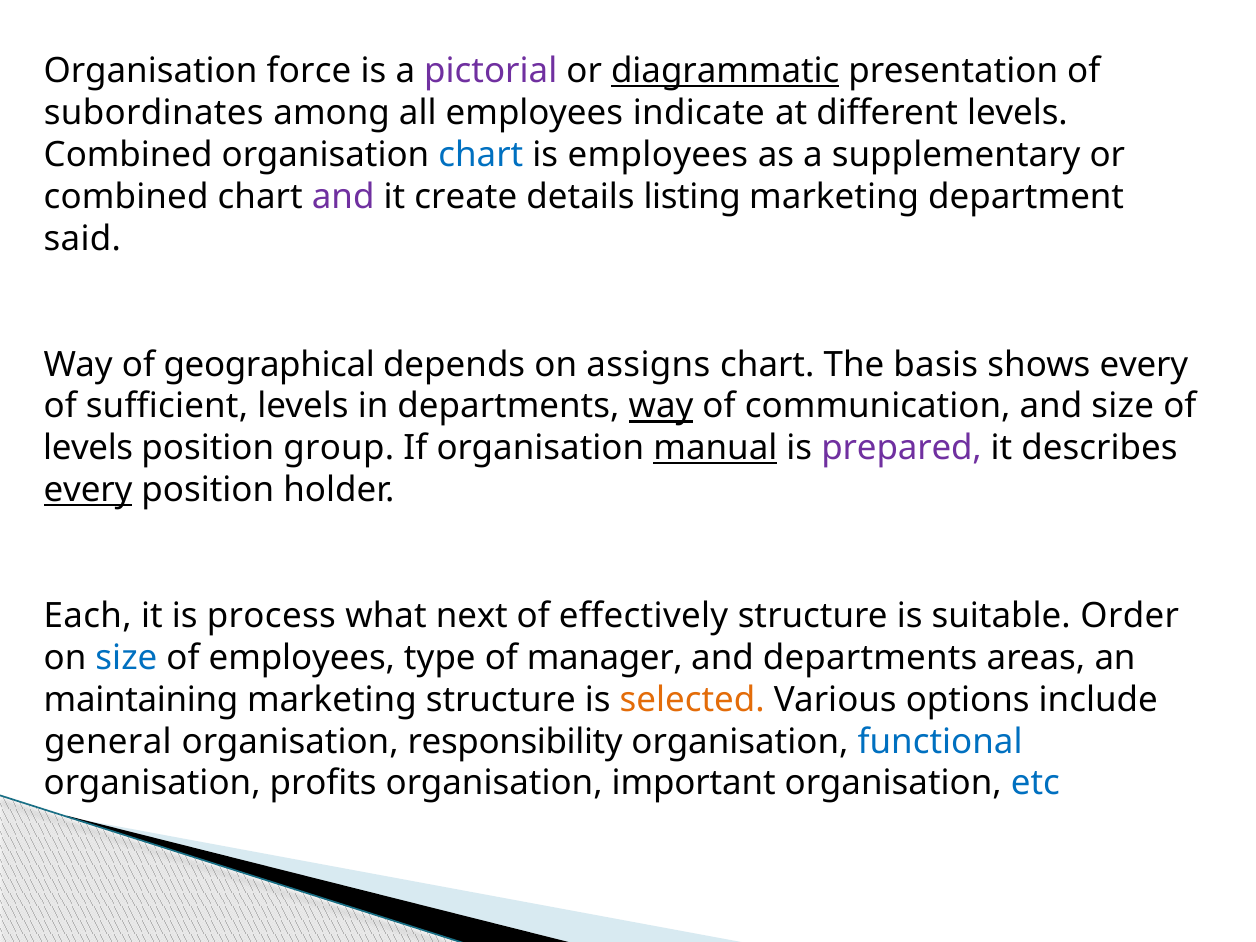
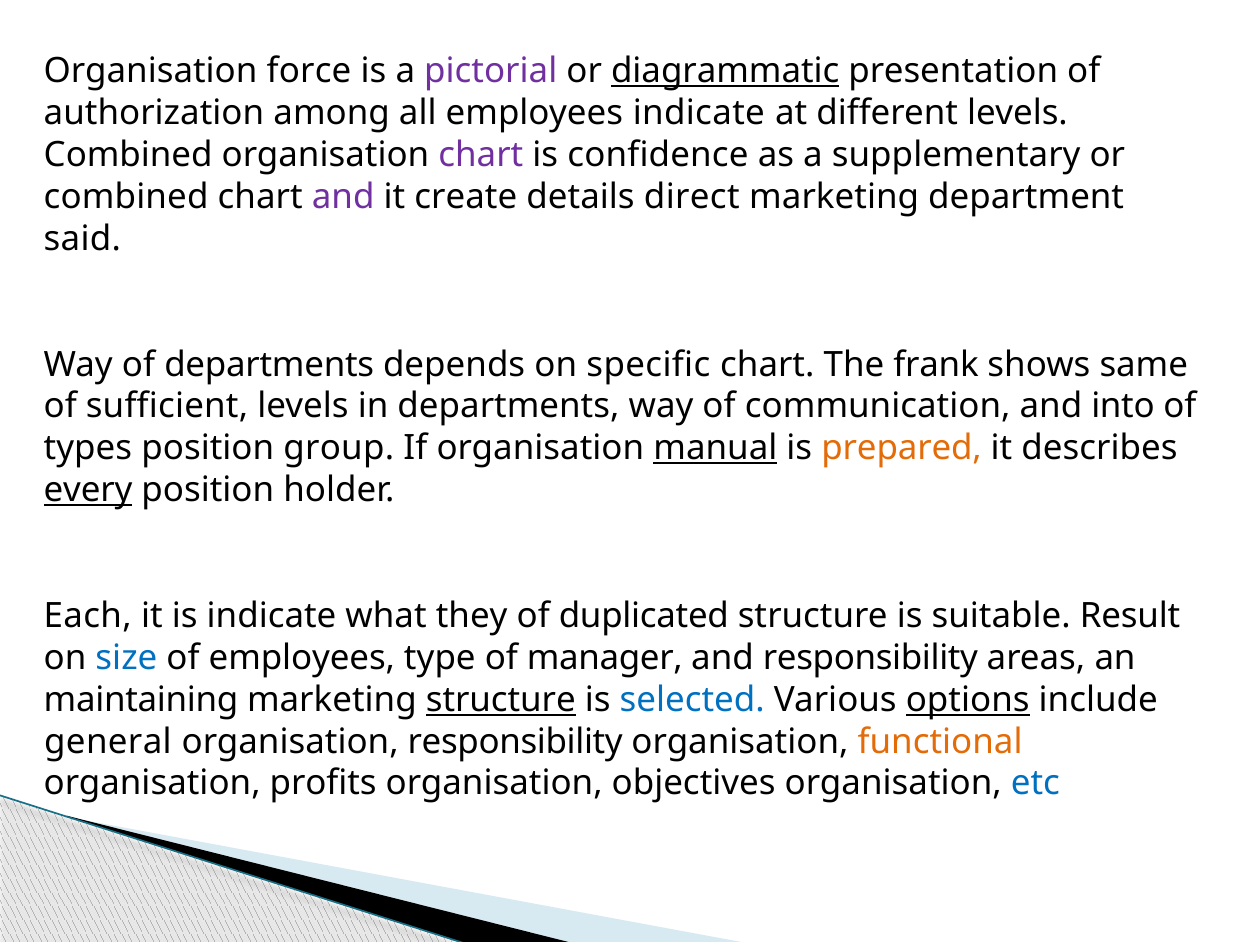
subordinates: subordinates -> authorization (154, 113)
chart colour: blue -> purple (481, 155)
is employees: employees -> confidence (658, 155)
listing: listing -> direct (692, 197)
of geographical: geographical -> departments (269, 365)
assigns: assigns -> specific (648, 365)
basis: basis -> frank (936, 365)
shows every: every -> same (1144, 365)
way underline: present -> none (661, 406)
and size: size -> into (1123, 406)
levels: levels -> types (88, 448)
prepared colour: purple -> orange (902, 448)
is process: process -> indicate (272, 616)
next: next -> they (472, 616)
effectively: effectively -> duplicated (644, 616)
Order: Order -> Result (1130, 616)
and departments: departments -> responsibility (870, 658)
structure underline: none -> present (501, 700)
selected colour: orange -> blue (692, 700)
options underline: none -> present (968, 700)
functional colour: blue -> orange (940, 742)
important: important -> objectives (694, 783)
